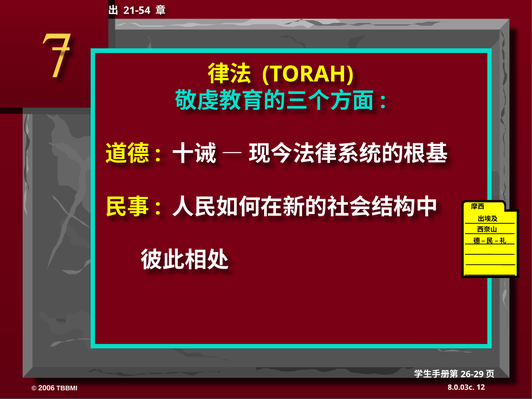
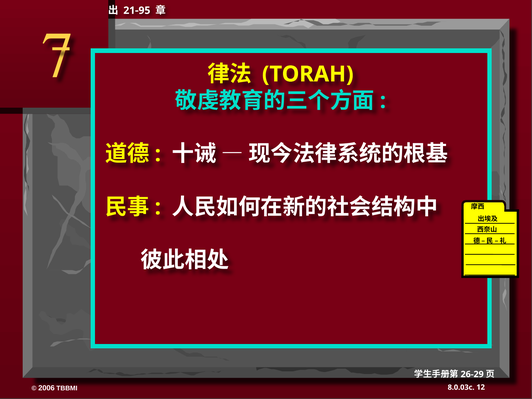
21-54: 21-54 -> 21-95 (137, 10)
